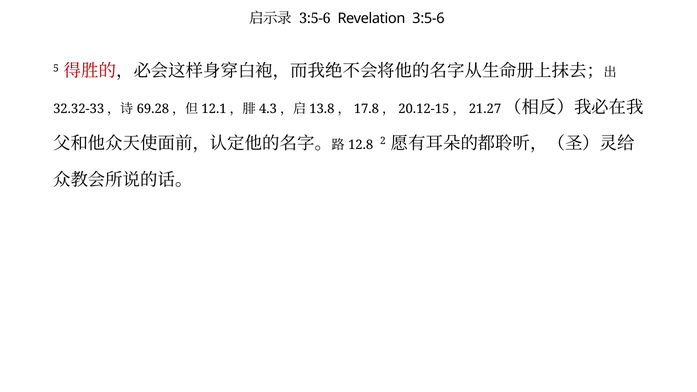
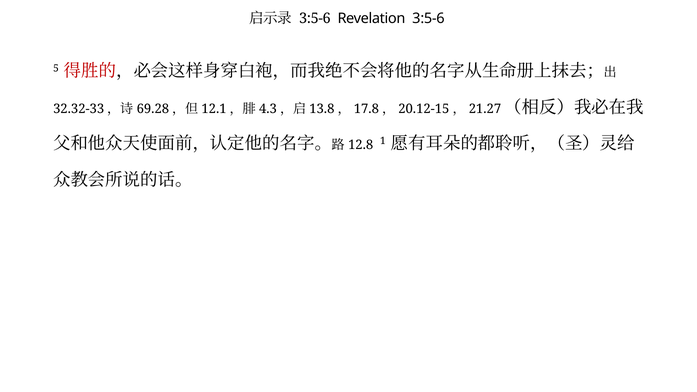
2: 2 -> 1 (383, 141)
